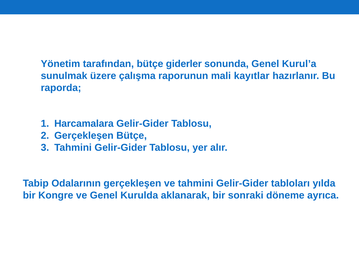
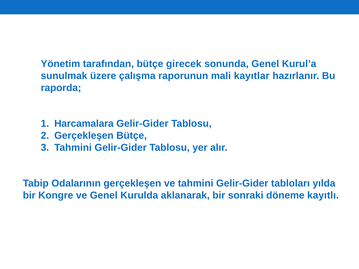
giderler: giderler -> girecek (184, 64)
ayrıca: ayrıca -> kayıtlı (323, 196)
